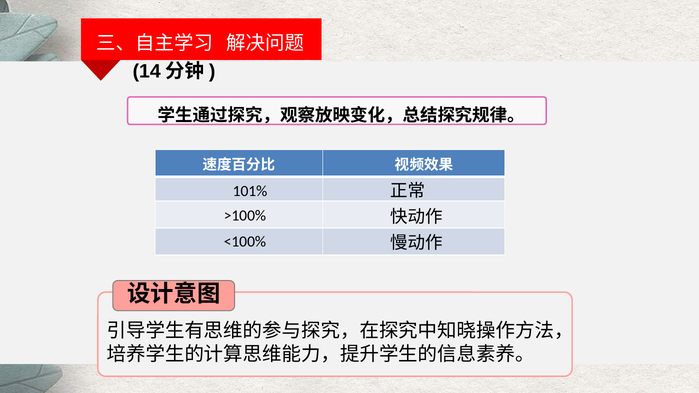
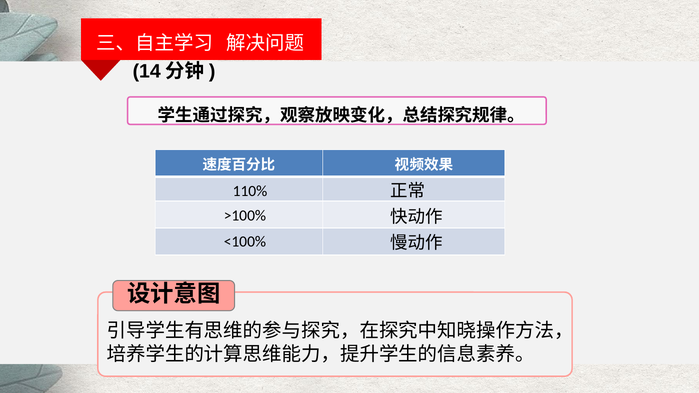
101%: 101% -> 110% (250, 191)
